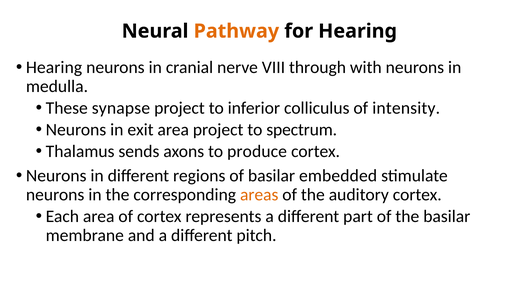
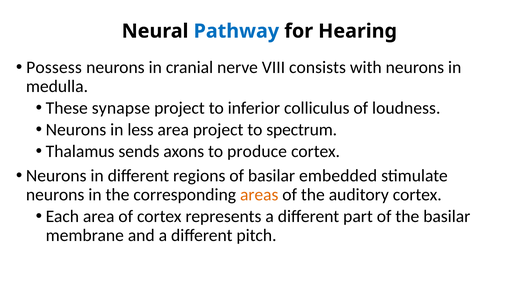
Pathway colour: orange -> blue (236, 31)
Hearing: Hearing -> Possess (54, 67)
through: through -> consists (317, 67)
intensity: intensity -> loudness (406, 108)
exit: exit -> less (141, 130)
